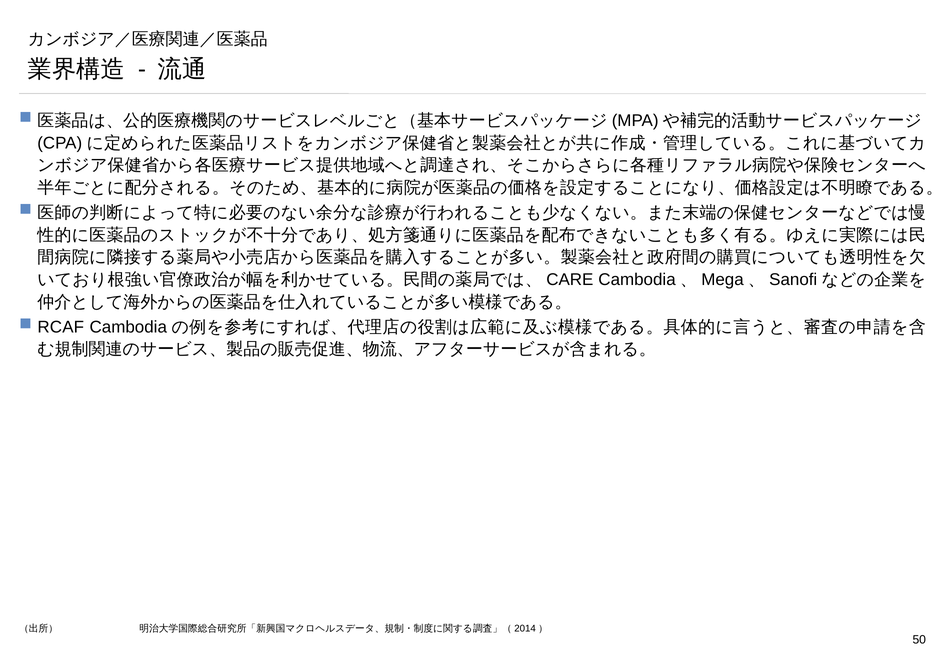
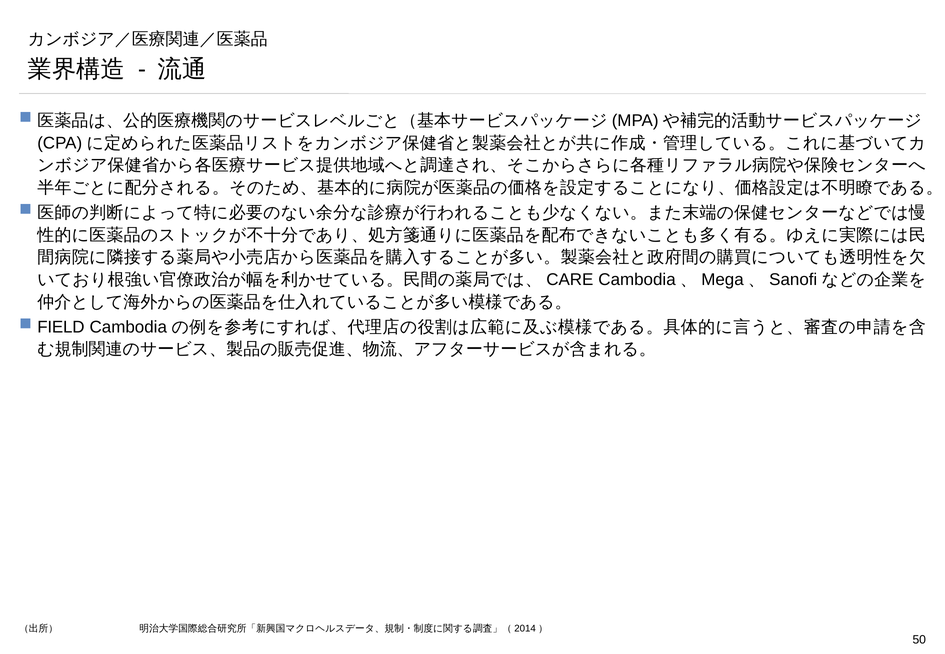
RCAF: RCAF -> FIELD (61, 327)
